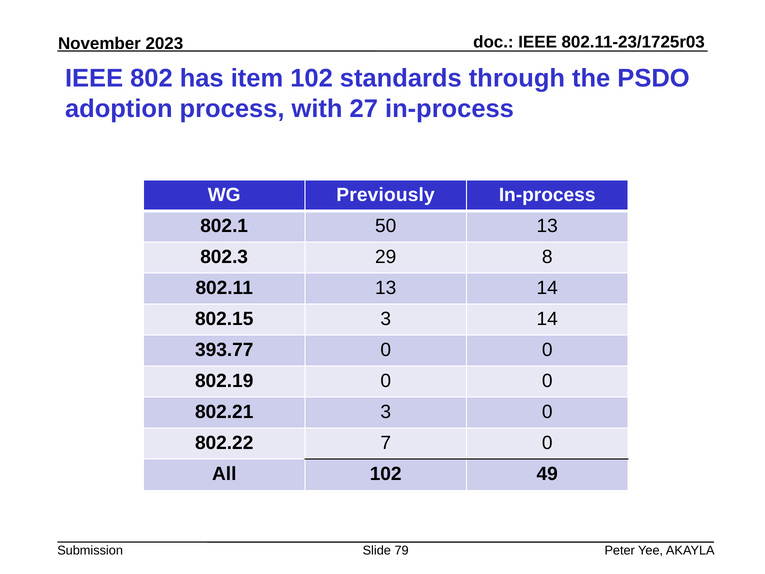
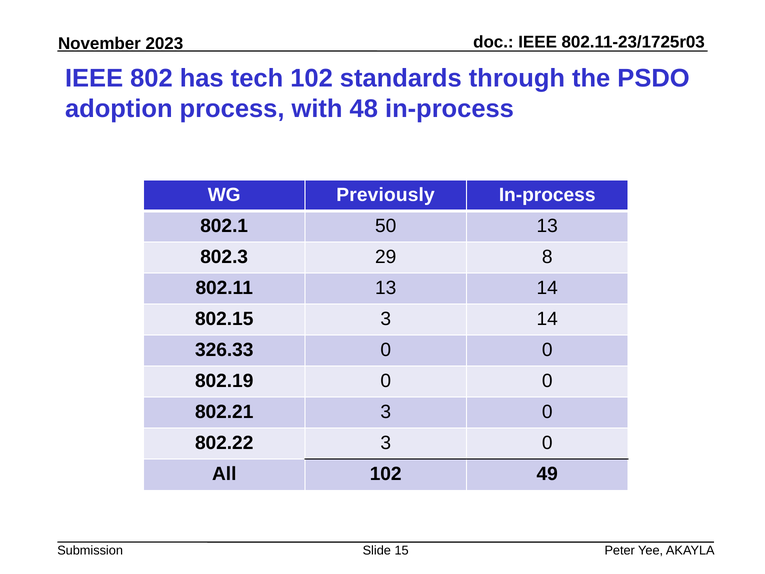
item: item -> tech (257, 78)
27: 27 -> 48 (364, 109)
393.77: 393.77 -> 326.33 (224, 350)
802.22 7: 7 -> 3 (386, 443)
79: 79 -> 15 (402, 550)
